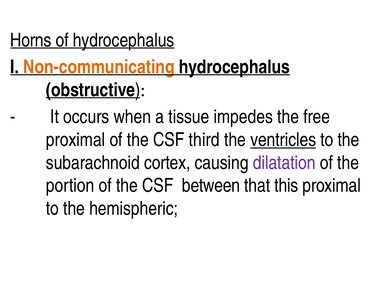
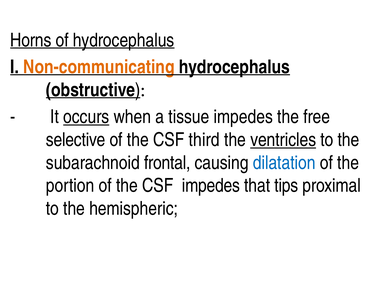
occurs underline: none -> present (86, 117)
proximal: proximal -> selective (76, 139)
cortex: cortex -> frontal (167, 162)
dilatation colour: purple -> blue (284, 162)
CSF between: between -> impedes (211, 185)
this: this -> tips (286, 185)
